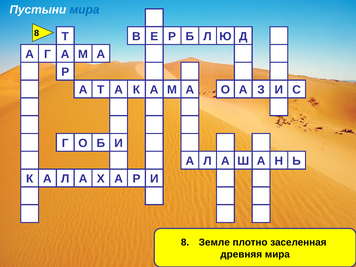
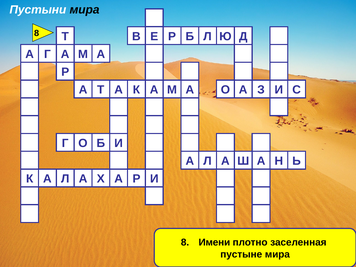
мира colour: blue -> black (84, 10)
Земле: Земле -> Имени (214, 242)
древняя: древняя -> пустыне (241, 254)
